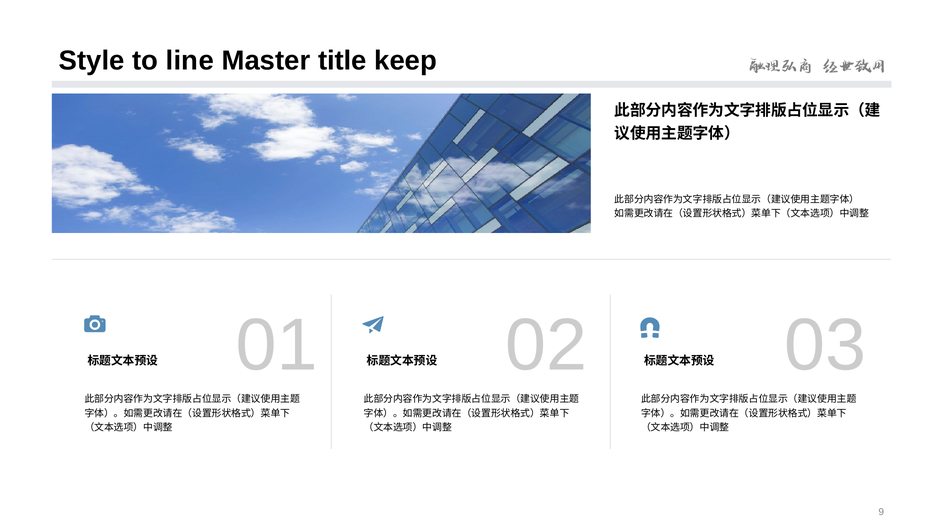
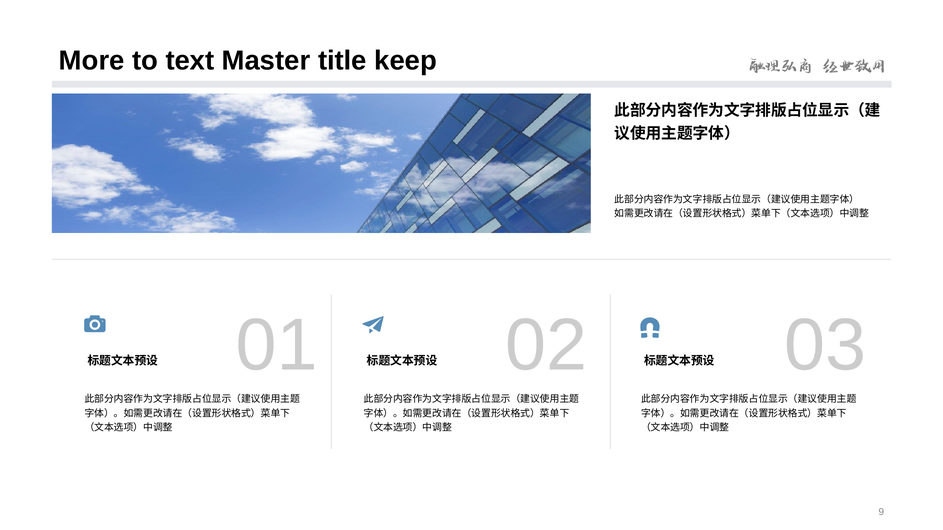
Style: Style -> More (92, 61)
line: line -> text (190, 61)
